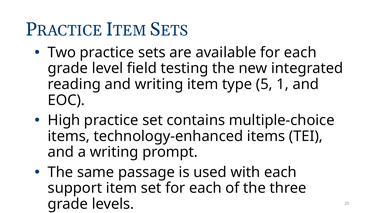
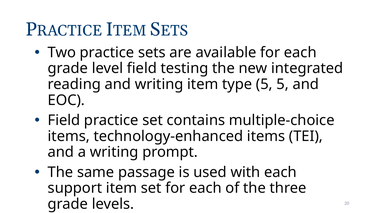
5 1: 1 -> 5 (283, 84)
High: High -> Field (64, 120)
